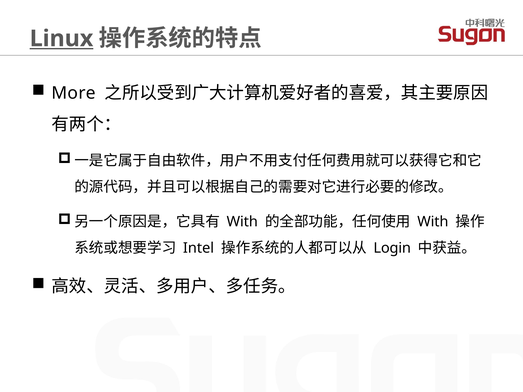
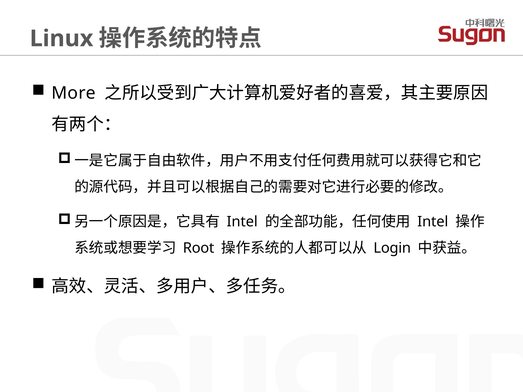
Linux underline: present -> none (61, 39)
With: With -> Intel (242, 222)
With: With -> Intel (433, 222)
Intel: Intel -> Root (199, 248)
